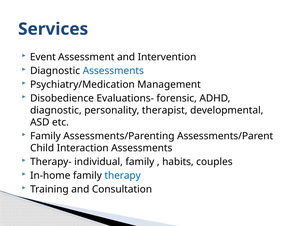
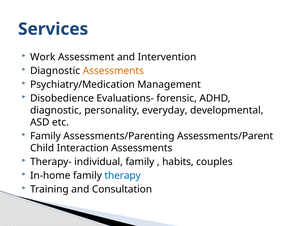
Event: Event -> Work (43, 57)
Assessments colour: blue -> orange (113, 71)
therapist: therapist -> everyday (165, 111)
